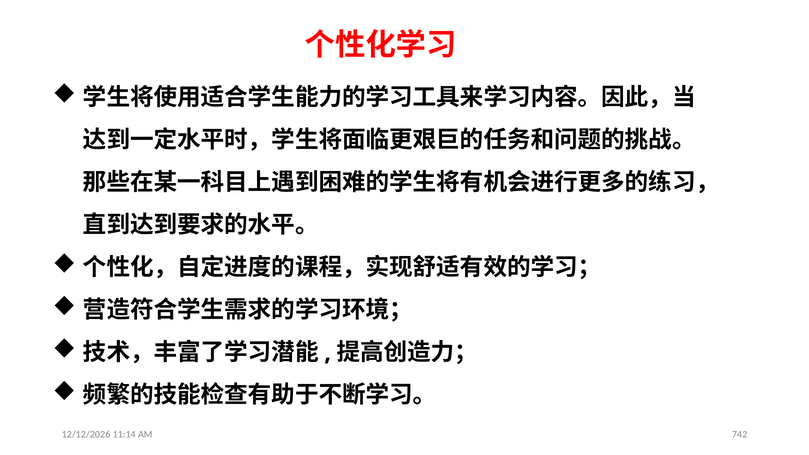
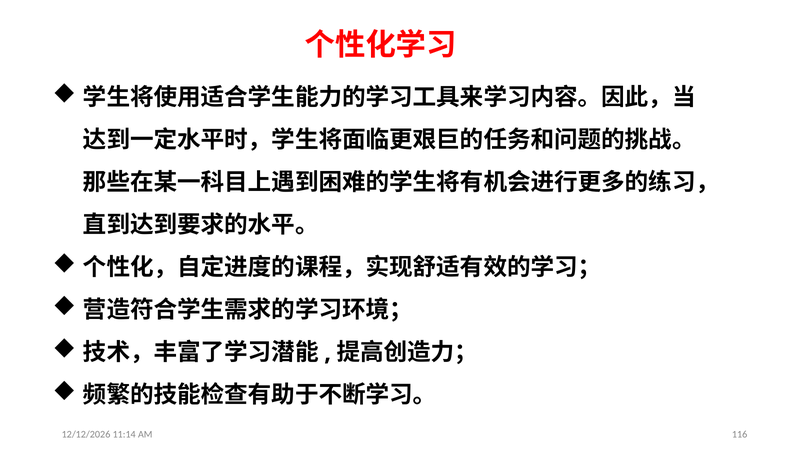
742: 742 -> 116 (740, 434)
